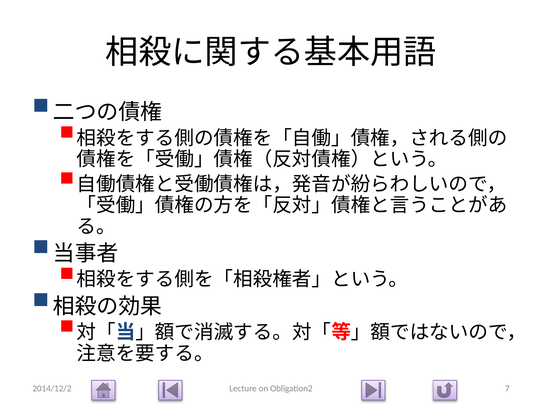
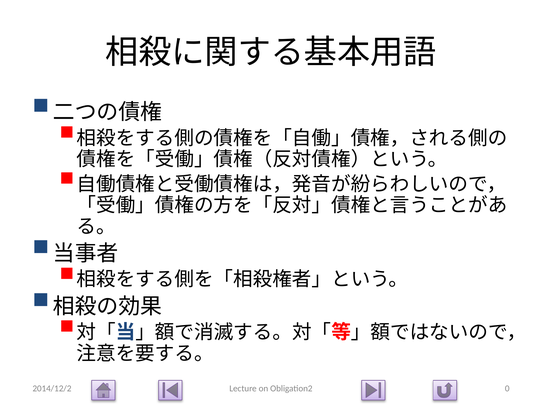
7: 7 -> 0 (507, 388)
